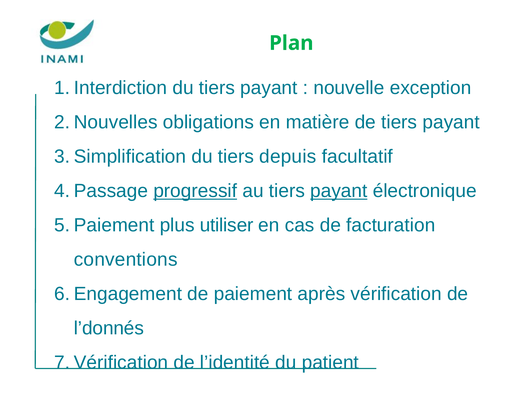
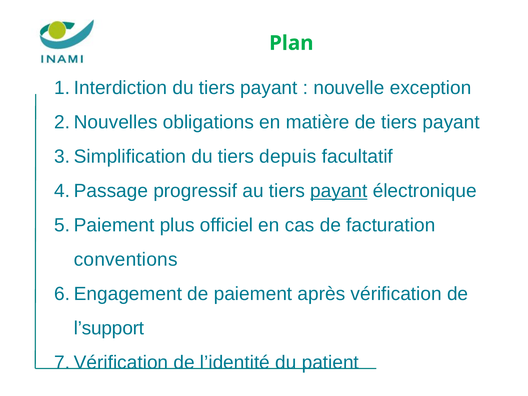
progressif underline: present -> none (195, 191)
utiliser: utiliser -> officiel (227, 225)
l’donnés: l’donnés -> l’support (109, 328)
